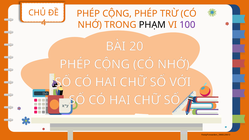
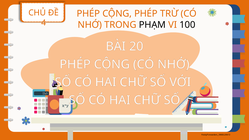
100 colour: purple -> black (187, 25)
